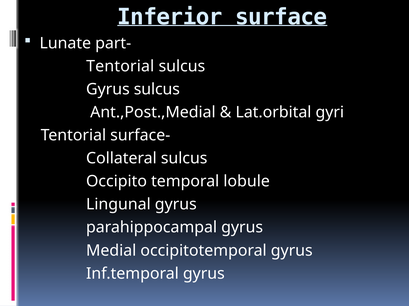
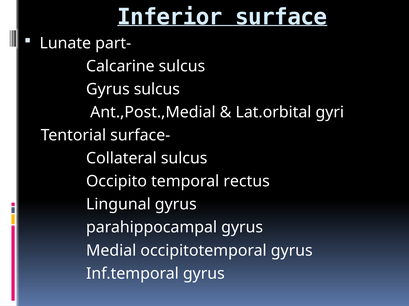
Tentorial: Tentorial -> Calcarine (120, 66)
lobule: lobule -> rectus (247, 182)
